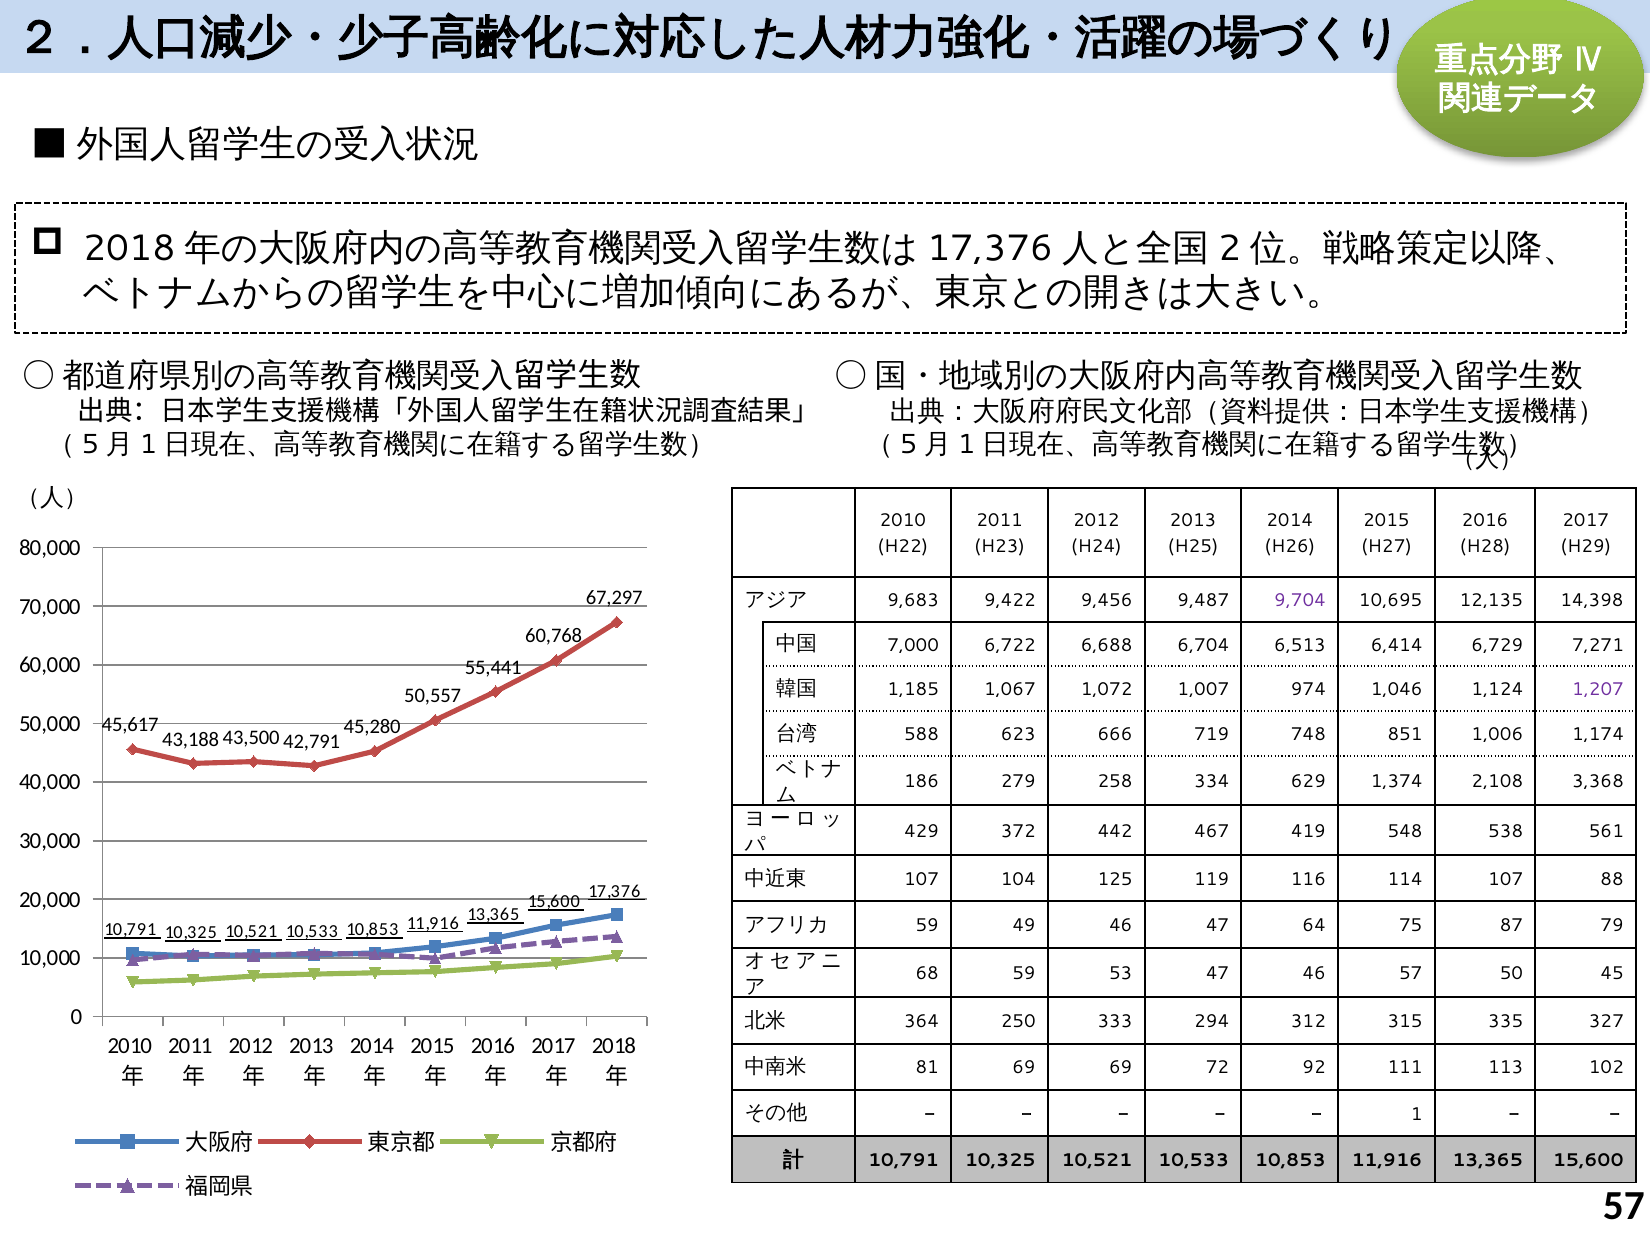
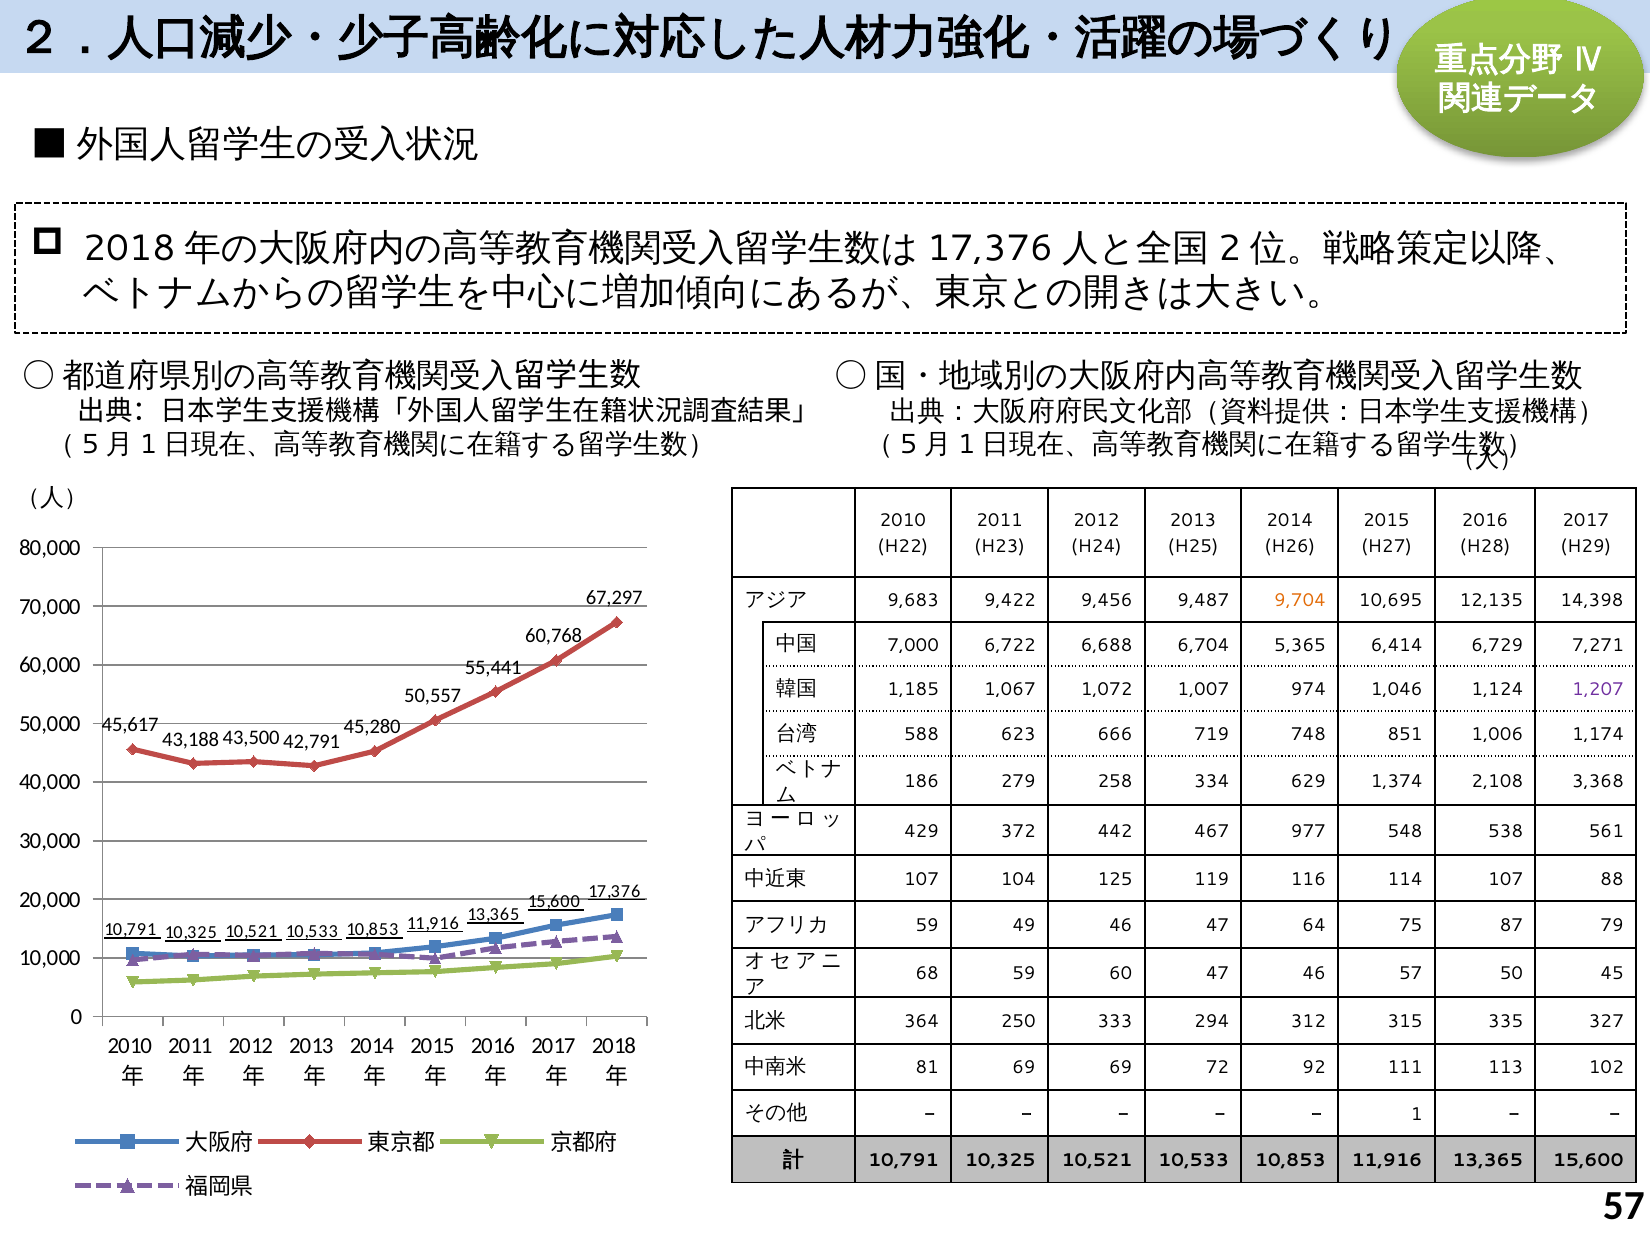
9,704 colour: purple -> orange (1300, 600)
6,513: 6,513 -> 5,365 (1300, 645)
419: 419 -> 977 (1308, 831)
53: 53 -> 60 (1121, 973)
